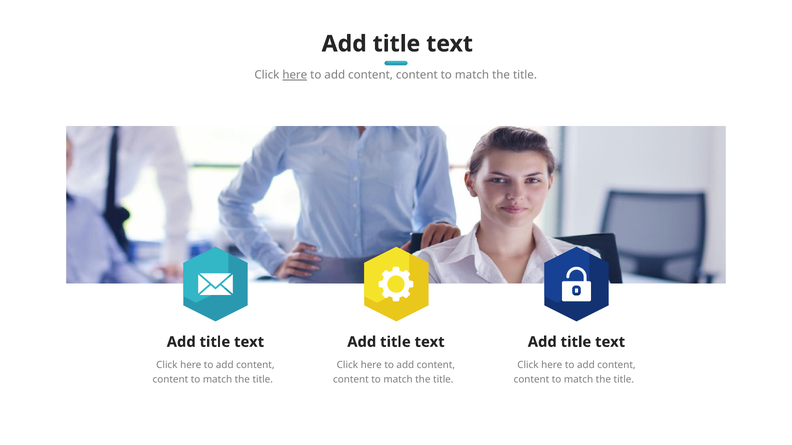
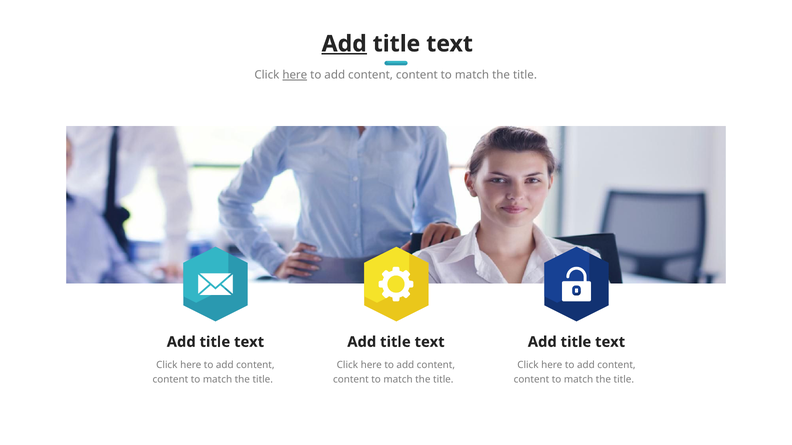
Add underline: none -> present (344, 44)
